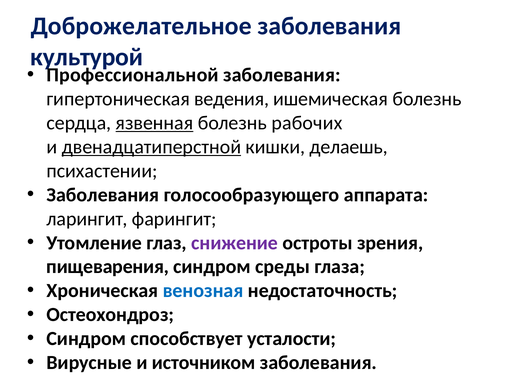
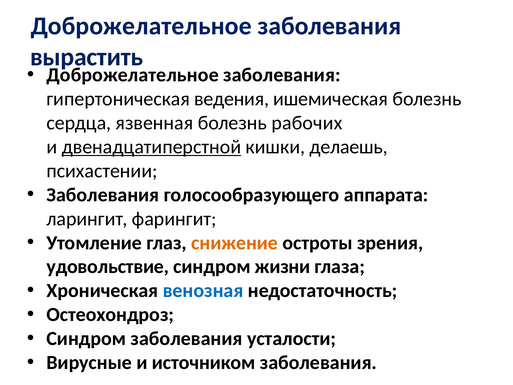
культурой: культурой -> вырастить (87, 57)
Профессиональной: Профессиональной -> Доброжелательное (133, 75)
язвенная underline: present -> none (154, 123)
снижение colour: purple -> orange (235, 243)
пищеварения: пищеварения -> удовольствие (108, 267)
среды: среды -> жизни (283, 267)
Синдром способствует: способствует -> заболевания (187, 338)
